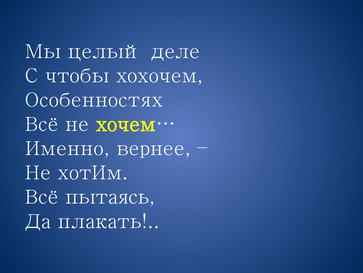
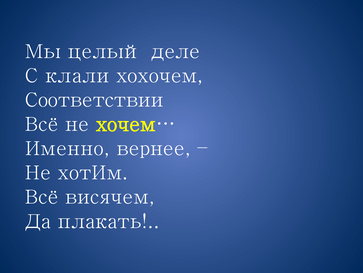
чтобы: чтобы -> клали (77, 76)
Особенностях: Особенностях -> Соответствии (94, 100)
пытаясь: пытаясь -> висячем (110, 197)
